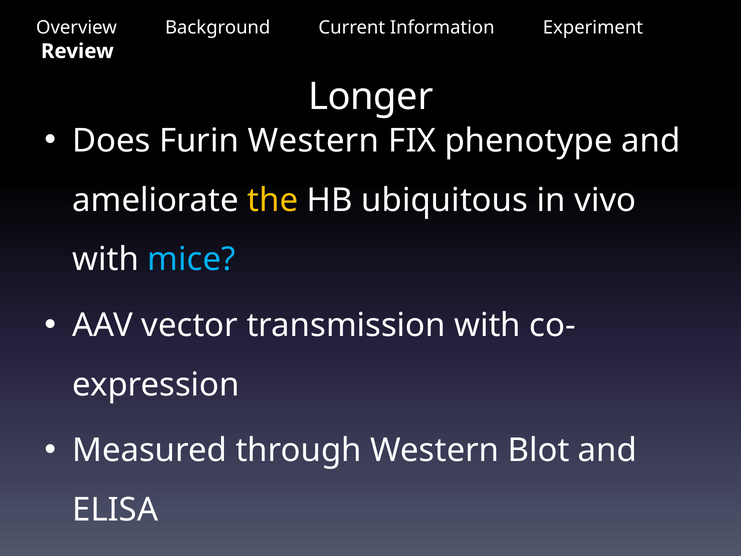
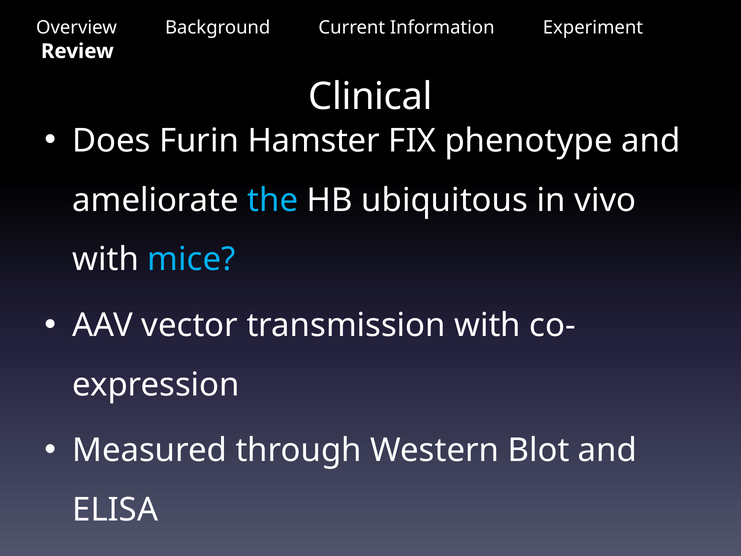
Longer: Longer -> Clinical (371, 97)
Furin Western: Western -> Hamster (314, 141)
the colour: yellow -> light blue (273, 200)
